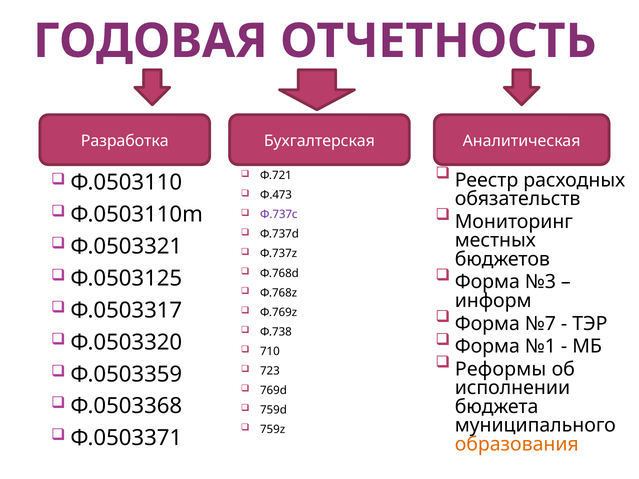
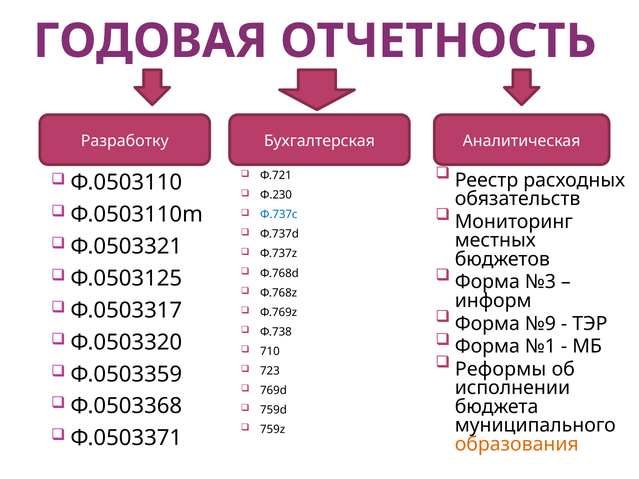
Разработка: Разработка -> Разработку (125, 141)
Ф.473: Ф.473 -> Ф.230 (276, 195)
Ф.737с colour: purple -> blue (279, 215)
№7: №7 -> №9 (540, 324)
